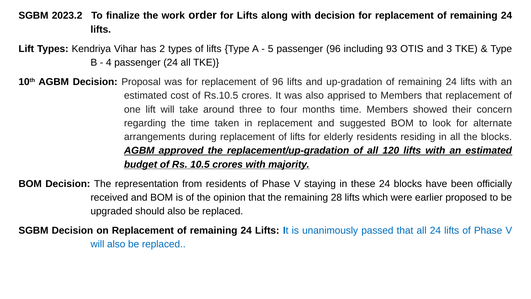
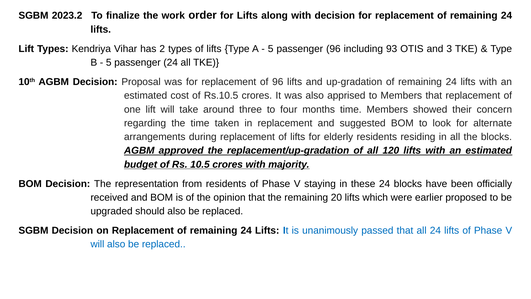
4: 4 -> 5 (109, 63)
28: 28 -> 20 (336, 197)
